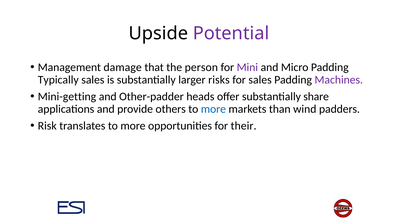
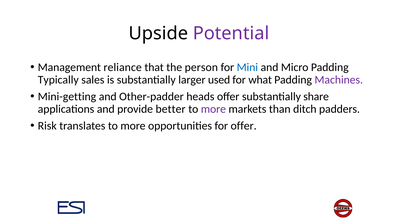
damage: damage -> reliance (123, 67)
Mini colour: purple -> blue (247, 67)
risks: risks -> used (219, 80)
for sales: sales -> what (260, 80)
others: others -> better (171, 109)
more colour: blue -> purple (213, 109)
wind: wind -> ditch (305, 109)
for their: their -> offer (244, 126)
